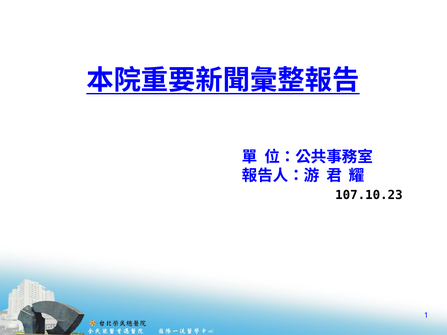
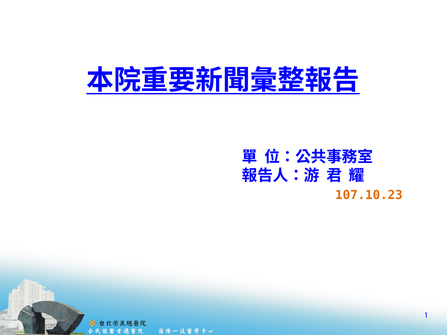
107.10.23 colour: black -> orange (369, 195)
